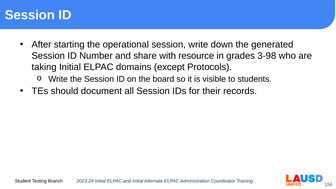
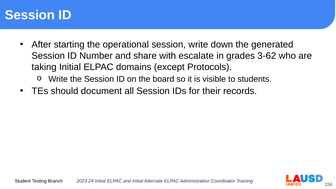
resource: resource -> escalate (196, 56)
3-98: 3-98 -> 3-62 (267, 56)
